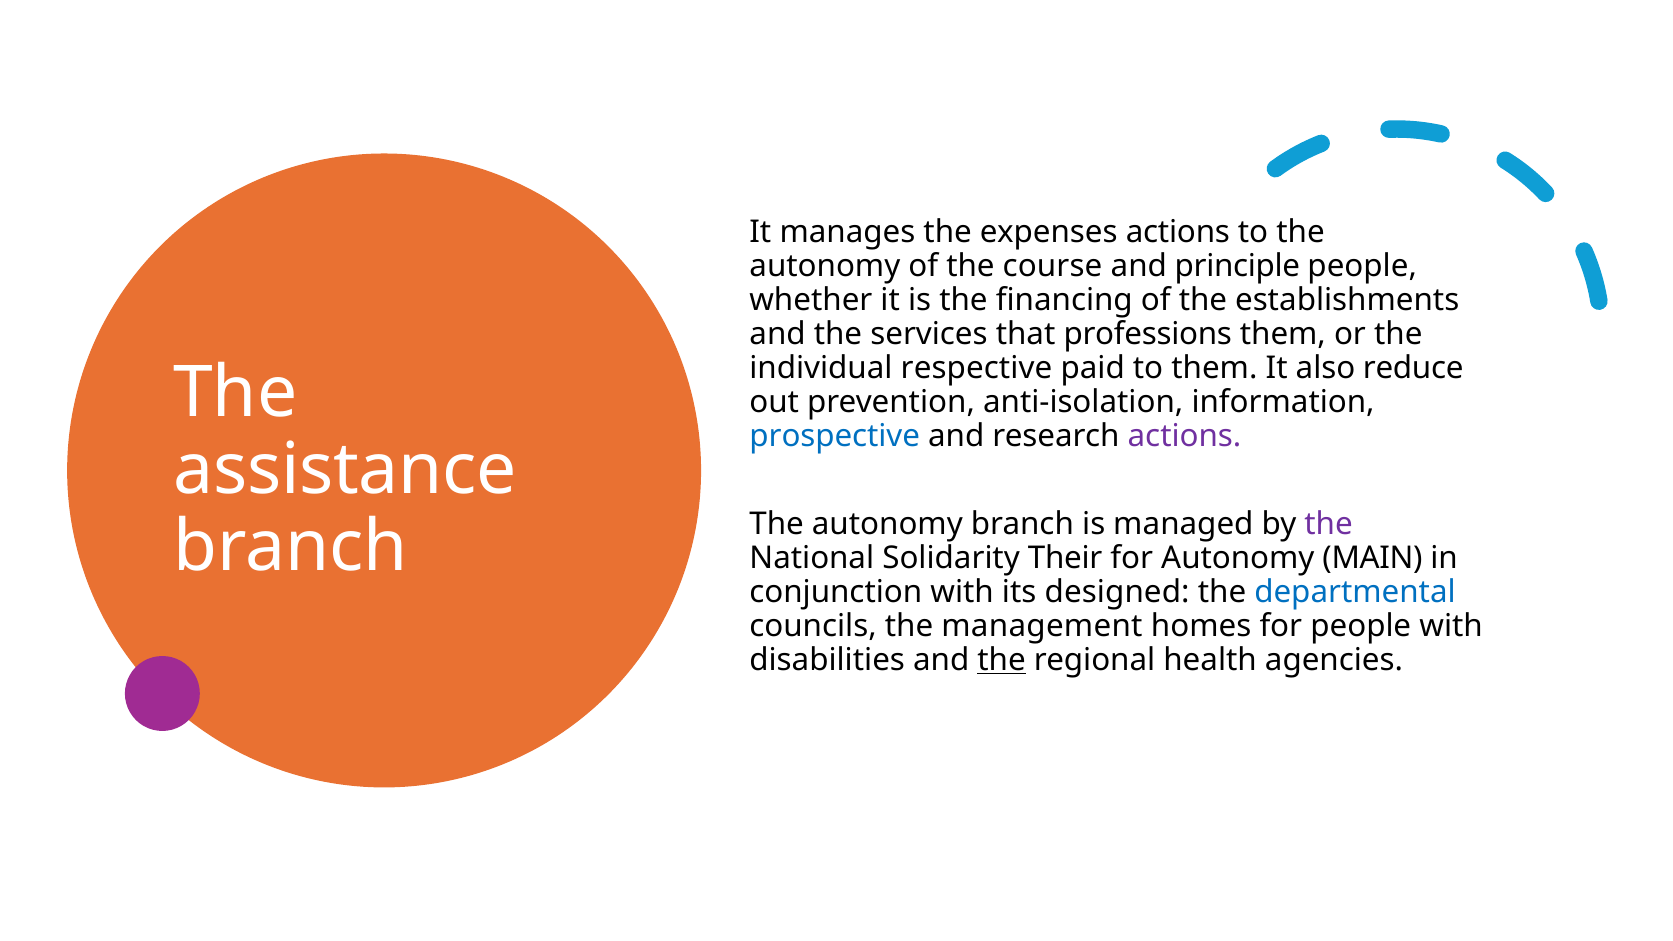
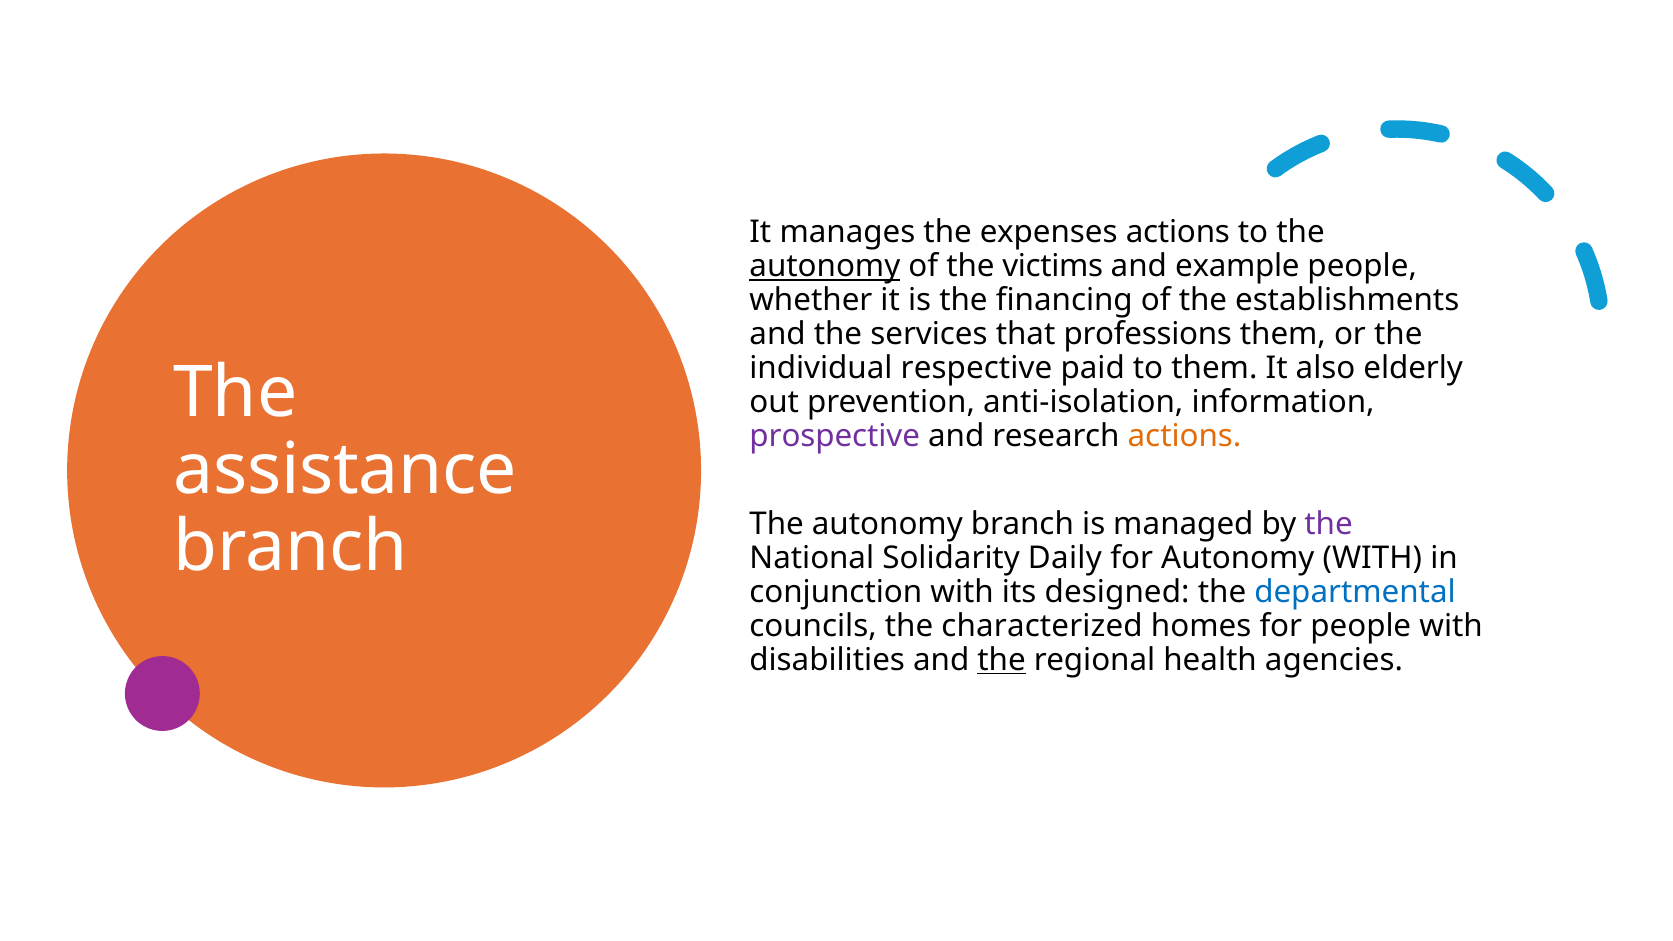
autonomy underline: none -> present (825, 266)
course: course -> victims (1053, 266)
principle: principle -> example (1237, 266)
reduce: reduce -> elderly (1413, 368)
prospective colour: blue -> purple (835, 436)
actions colour: purple -> orange (1185, 436)
Their: Their -> Daily (1065, 558)
Autonomy MAIN: MAIN -> WITH (1372, 558)
management: management -> characterized (1042, 626)
